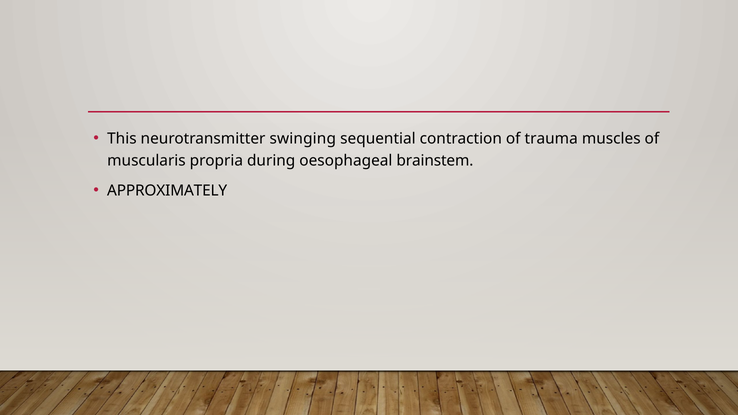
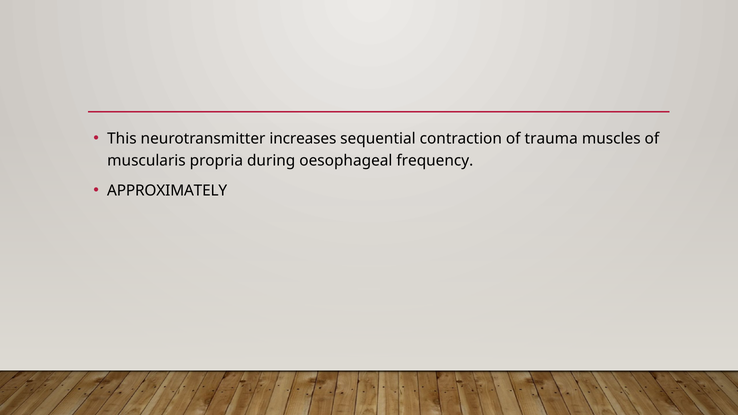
swinging: swinging -> increases (303, 139)
brainstem: brainstem -> frequency (435, 161)
